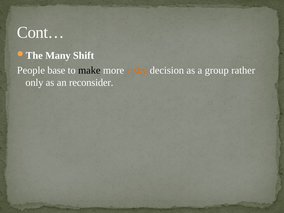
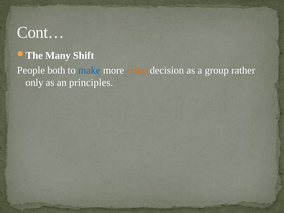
base: base -> both (56, 70)
make colour: black -> blue (89, 70)
reconsider: reconsider -> principles (91, 83)
